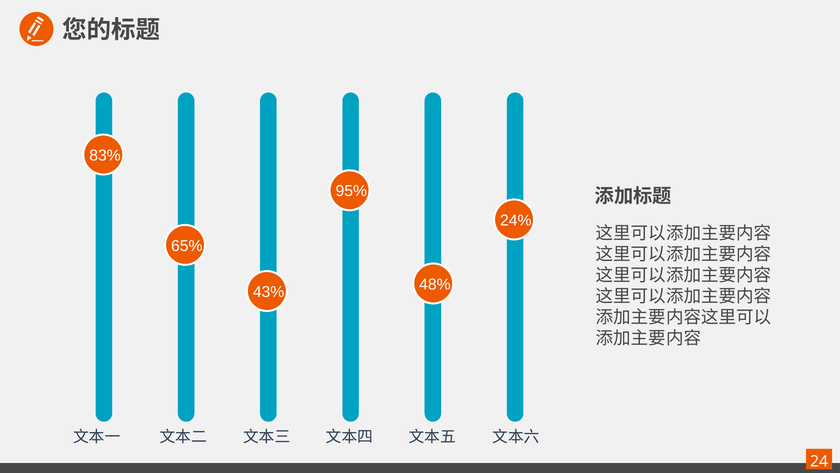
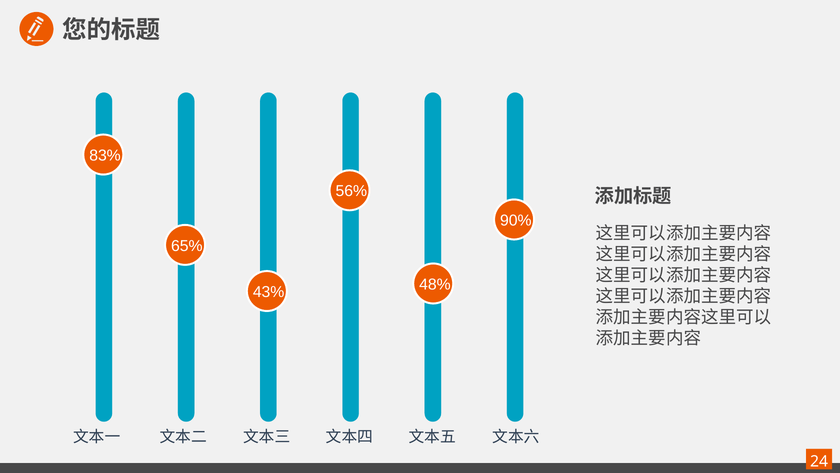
95%: 95% -> 56% (351, 191)
24%: 24% -> 90% (516, 220)
